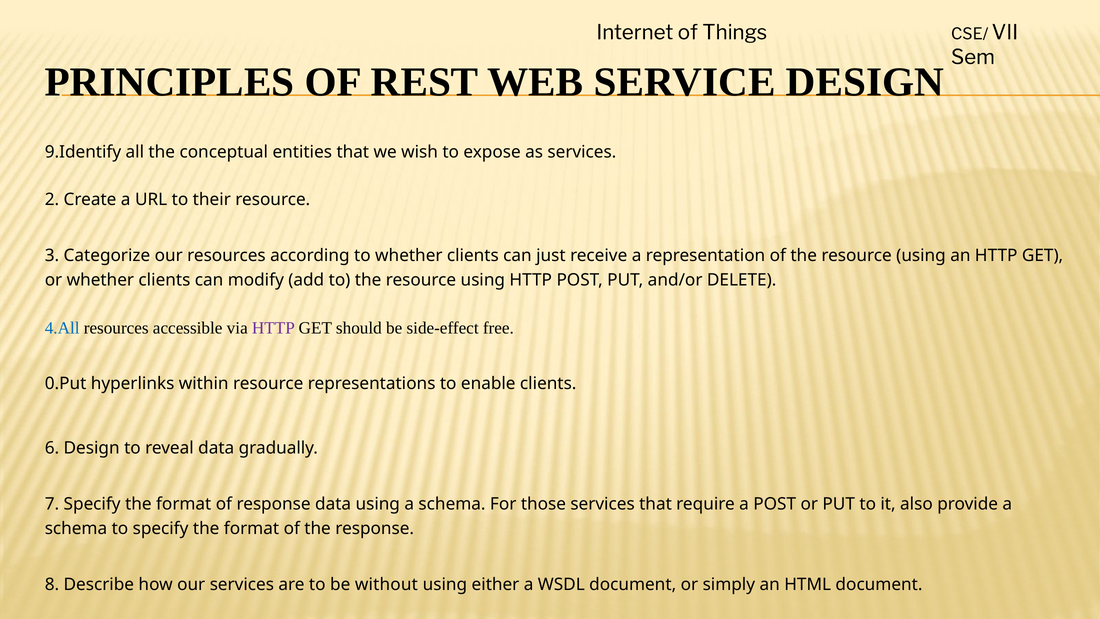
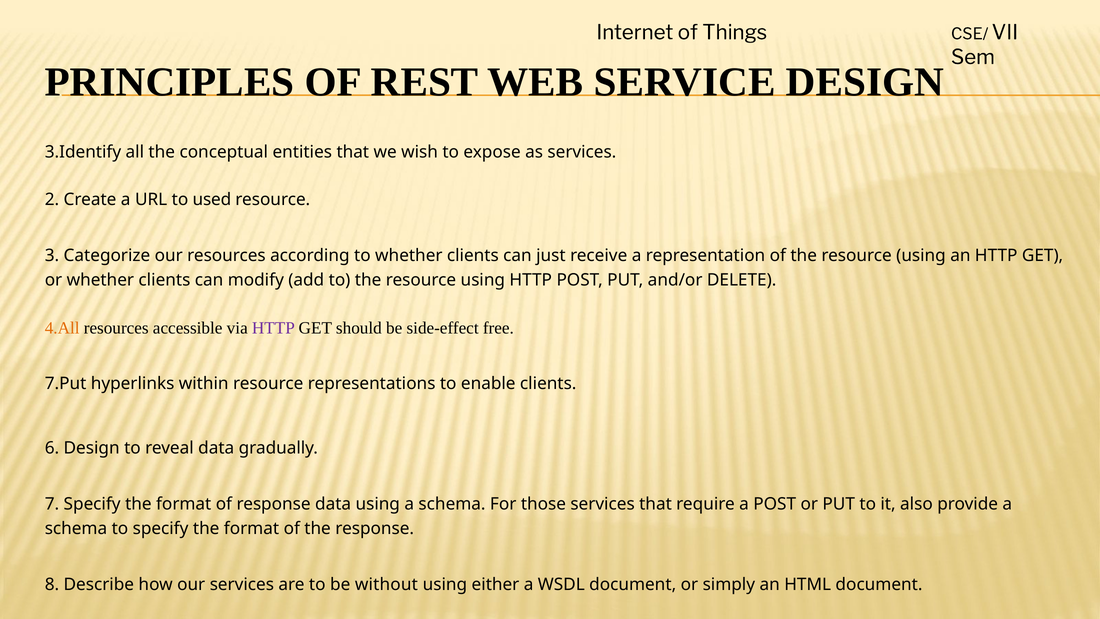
9.Identify: 9.Identify -> 3.Identify (83, 152)
their: their -> used (212, 199)
4.All colour: blue -> orange (62, 328)
0.Put: 0.Put -> 7.Put (66, 384)
